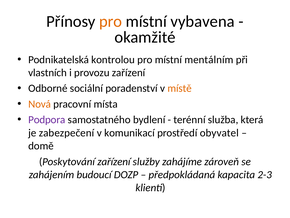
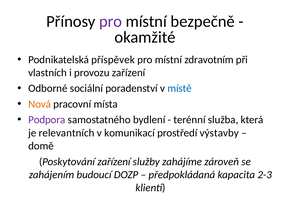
pro colour: orange -> purple (110, 21)
vybavena: vybavena -> bezpečně (203, 21)
kontrolou: kontrolou -> příspěvek (113, 59)
mentálním: mentálním -> zdravotním (209, 59)
místě colour: orange -> blue (180, 88)
zabezpečení: zabezpečení -> relevantních (67, 133)
obyvatel: obyvatel -> výstavby (219, 133)
